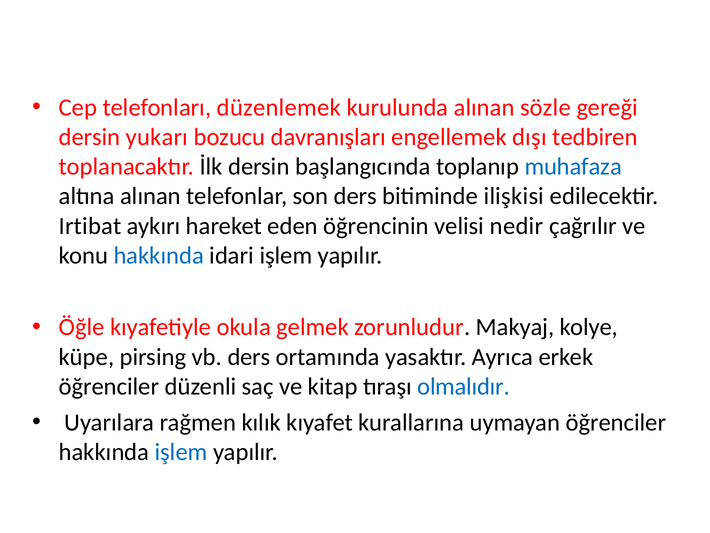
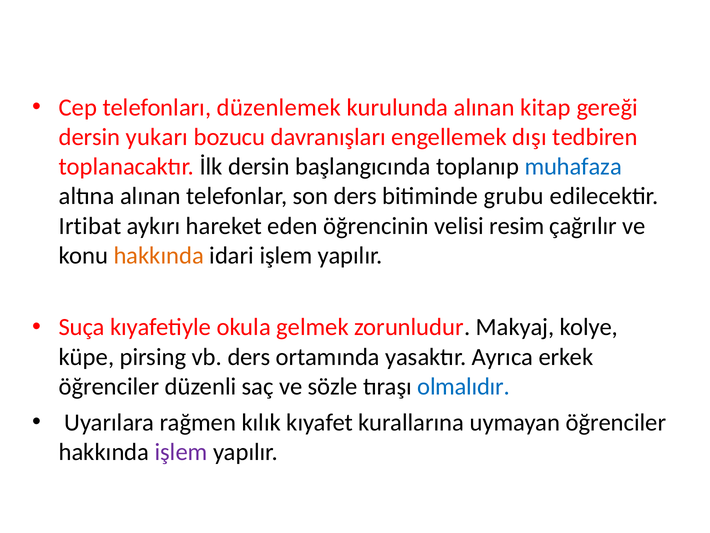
sözle: sözle -> kitap (545, 107)
ilişkisi: ilişkisi -> grubu (514, 196)
nedir: nedir -> resim (517, 226)
hakkında colour: blue -> orange (159, 255)
Öğle: Öğle -> Suça (82, 327)
kitap: kitap -> sözle (333, 386)
işlem colour: blue -> purple (181, 452)
